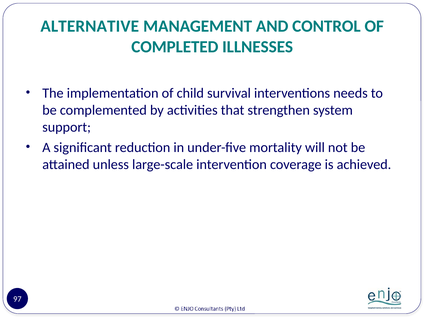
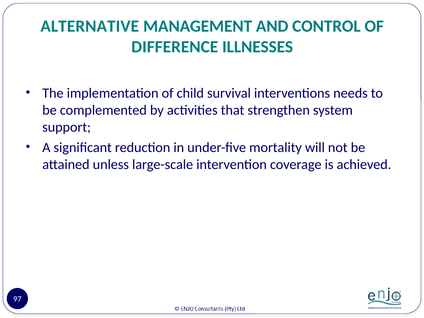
COMPLETED: COMPLETED -> DIFFERENCE (175, 47)
